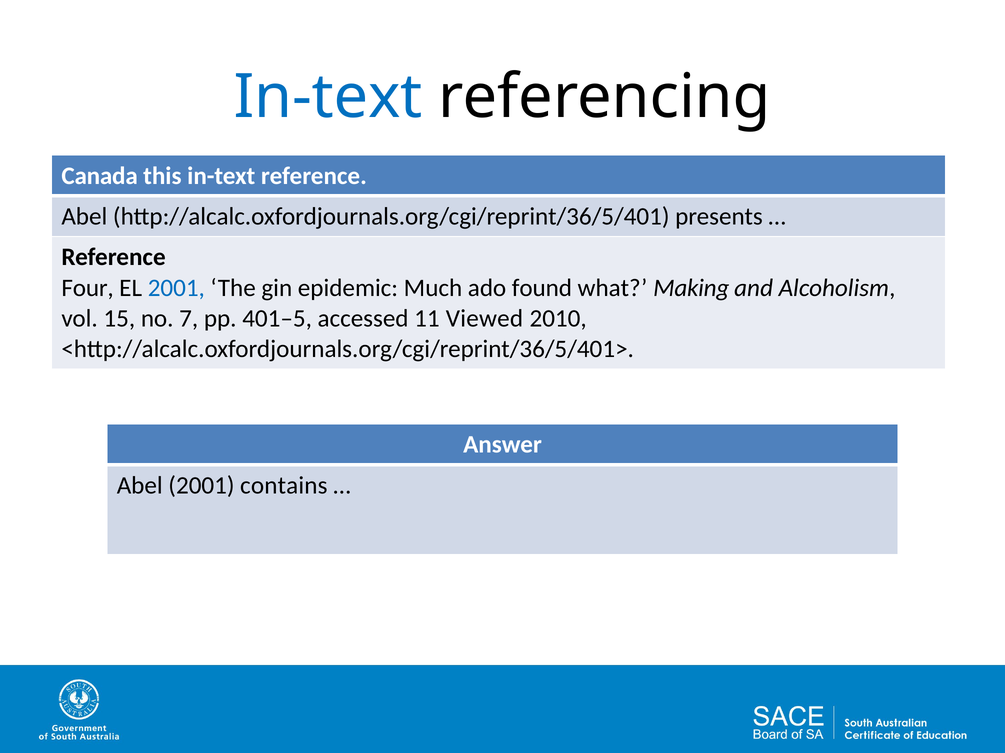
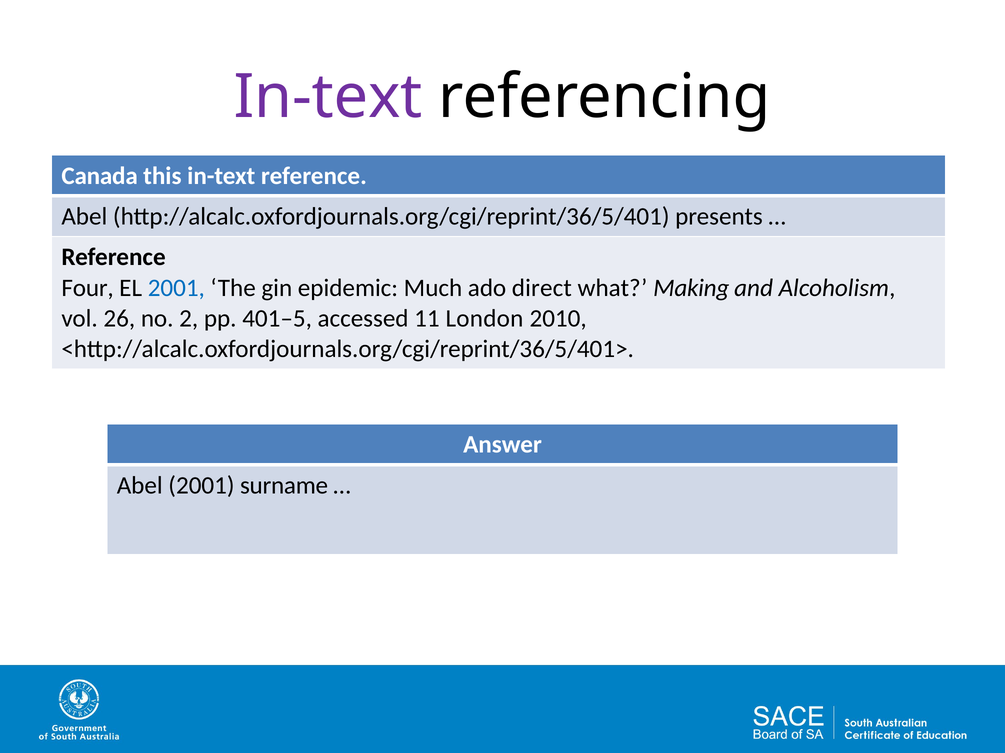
In-text colour: blue -> purple (328, 97)
found: found -> direct (542, 288)
15: 15 -> 26 (119, 319)
7: 7 -> 2 (189, 319)
Viewed: Viewed -> London (484, 319)
contains: contains -> surname (284, 486)
